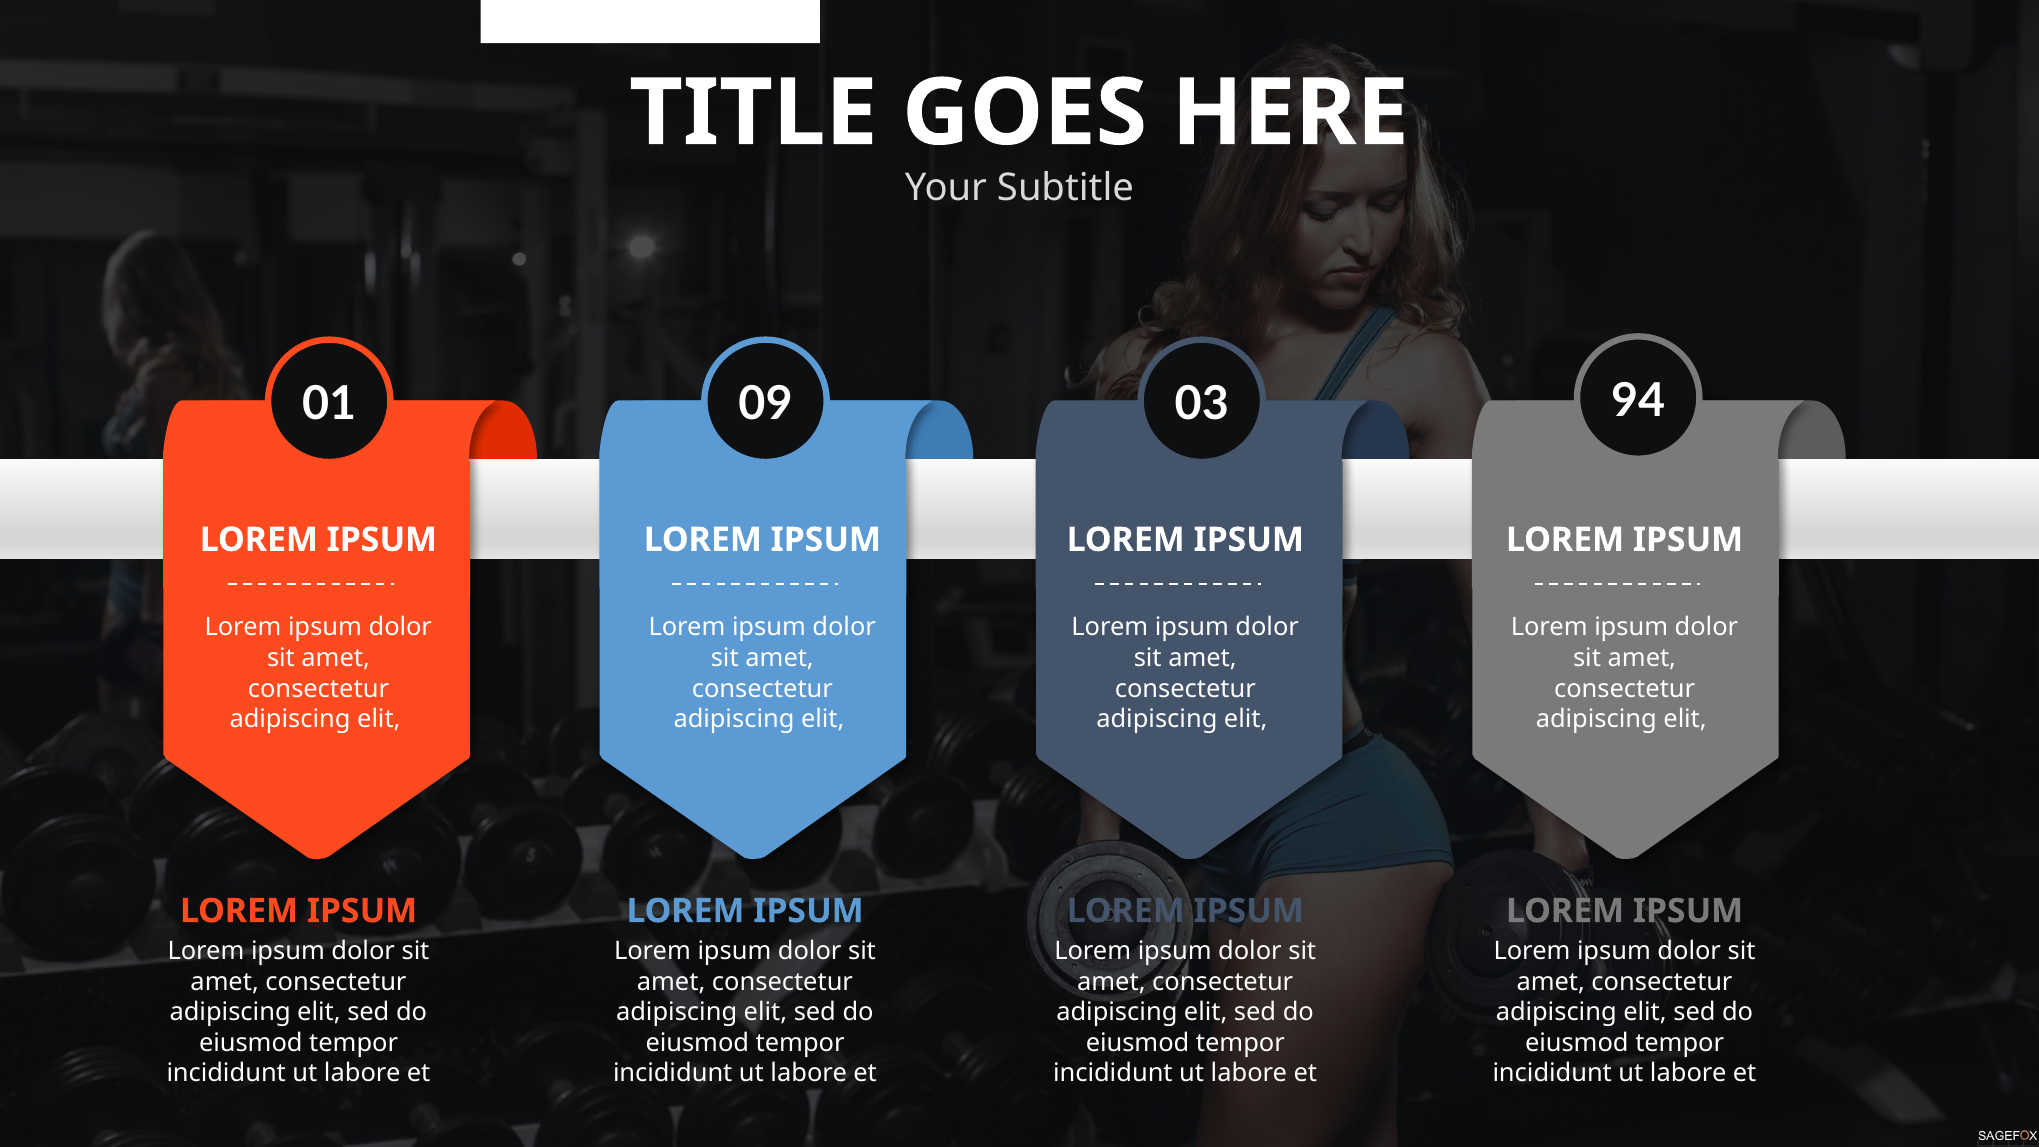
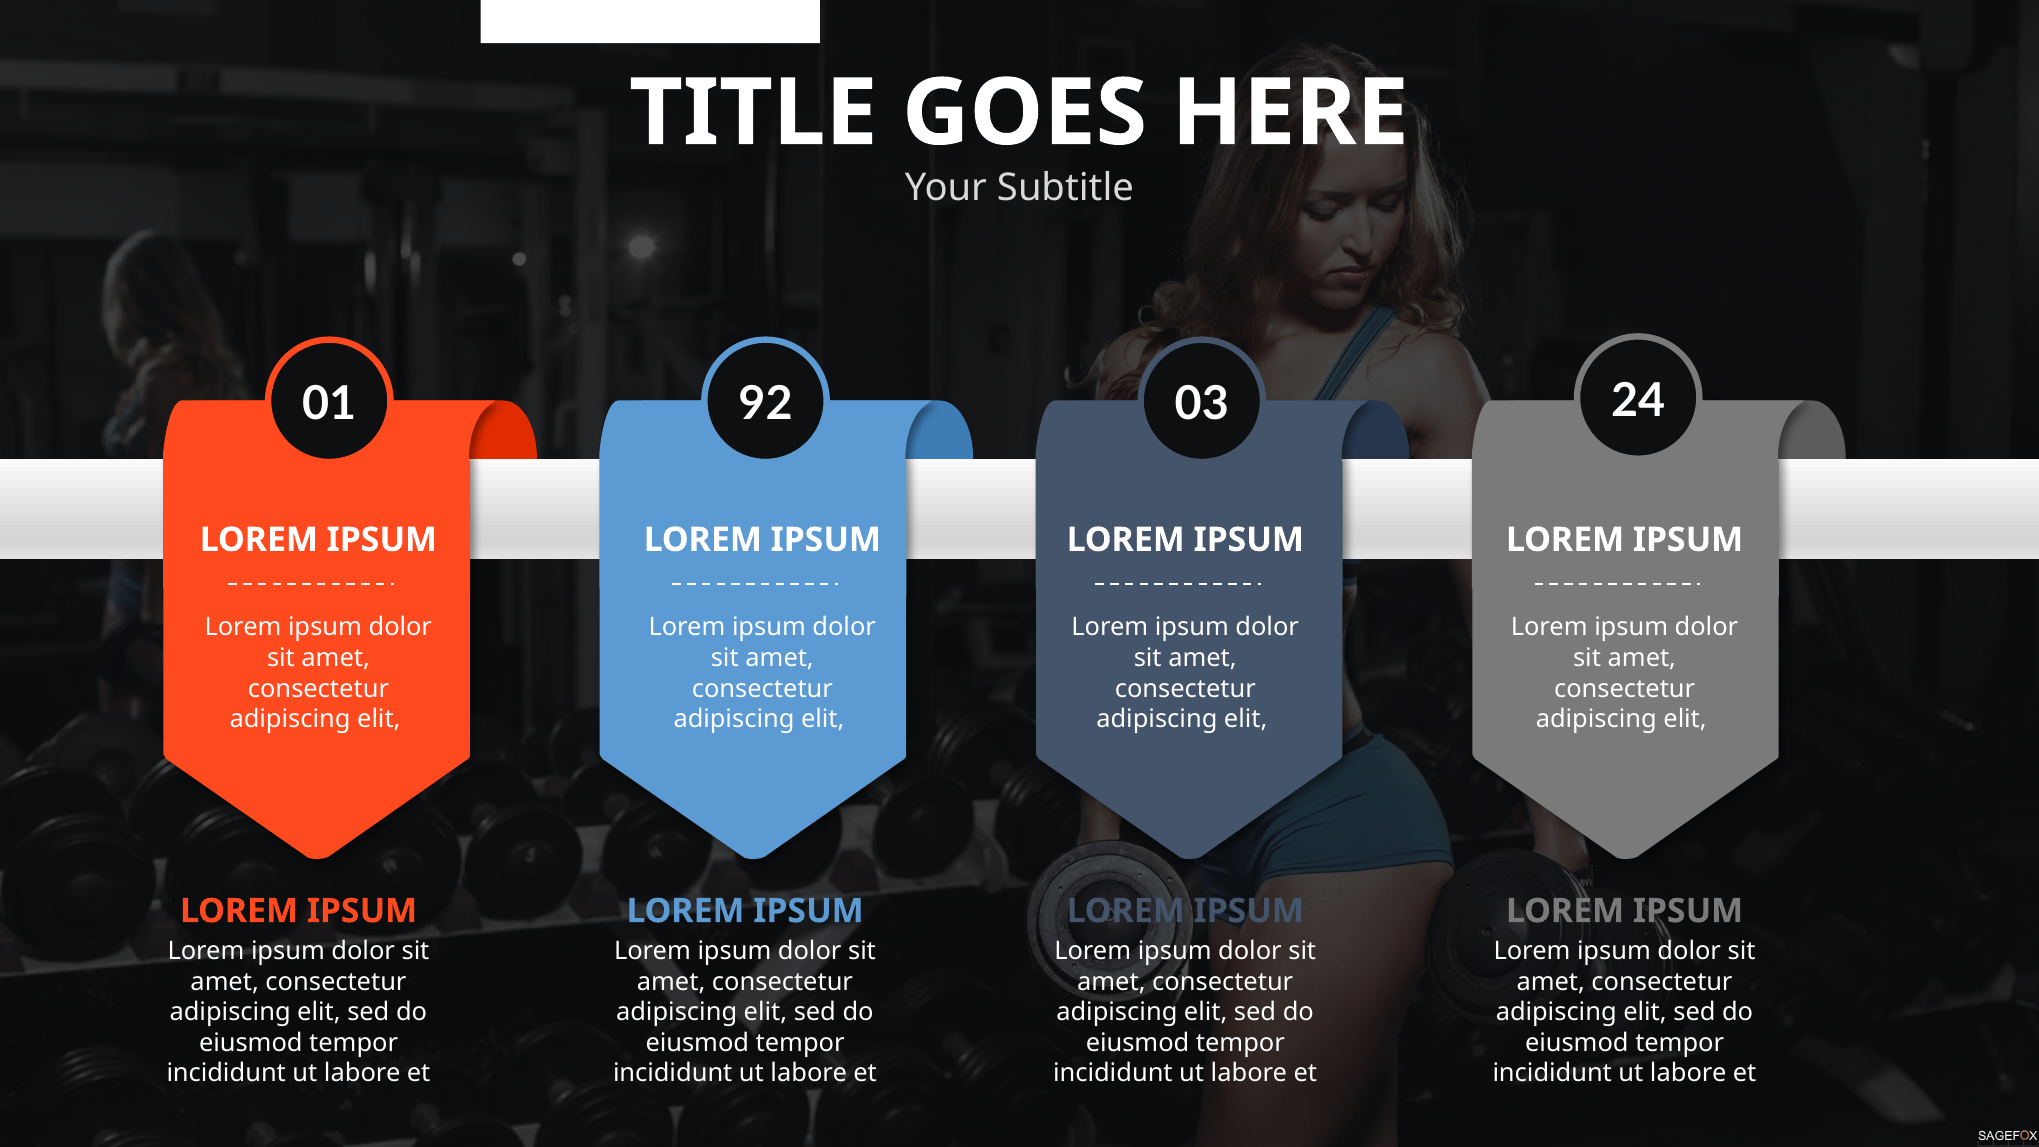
09: 09 -> 92 (766, 404)
94: 94 -> 24 (1638, 401)
